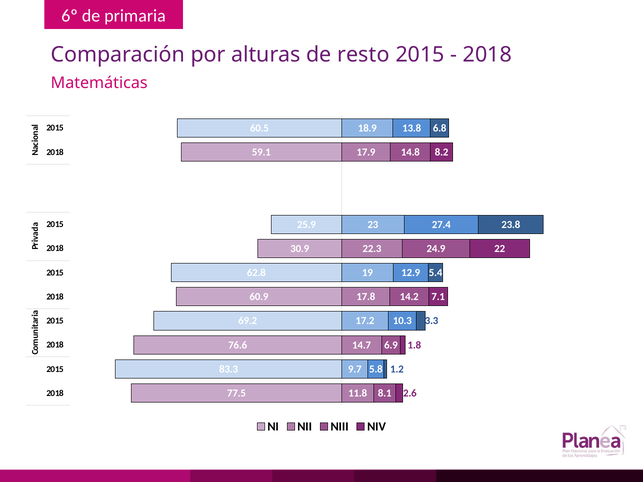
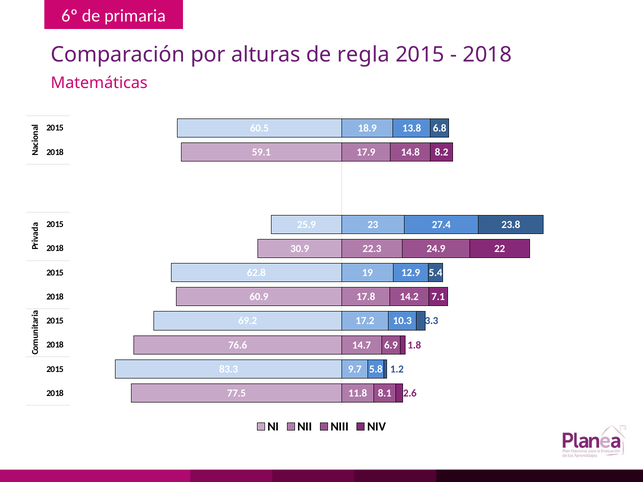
resto: resto -> regla (364, 54)
